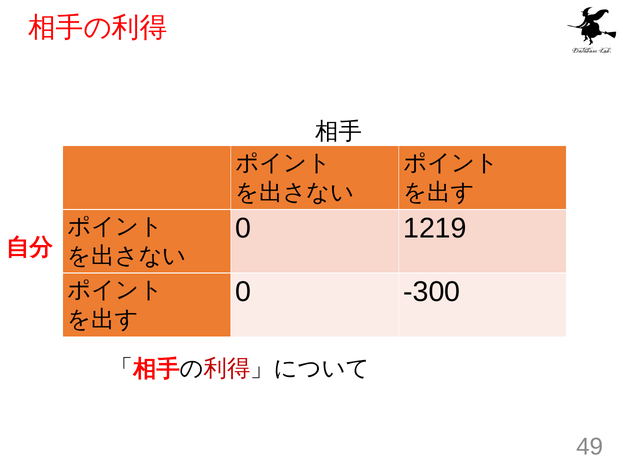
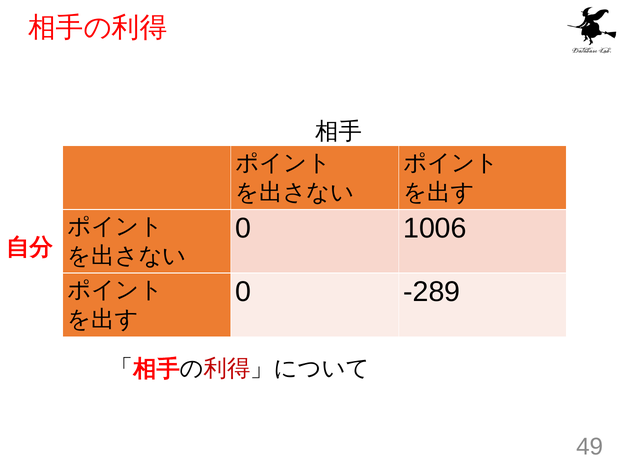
1219: 1219 -> 1006 (435, 228)
-300: -300 -> -289 (432, 292)
